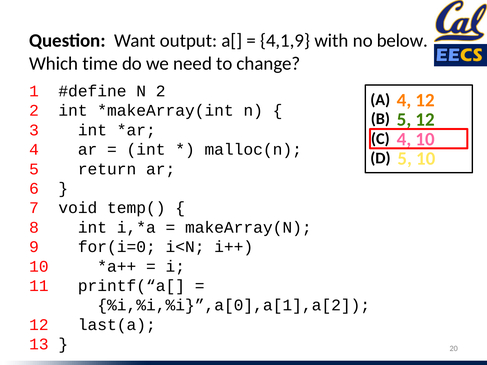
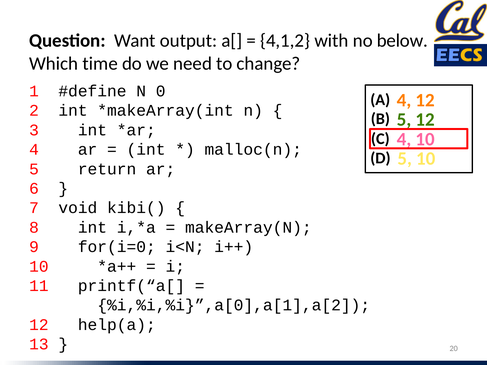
4,1,9: 4,1,9 -> 4,1,2 (285, 41)
N 2: 2 -> 0 (161, 91)
temp(: temp( -> kibi( (136, 208)
last(a: last(a -> help(a (117, 325)
